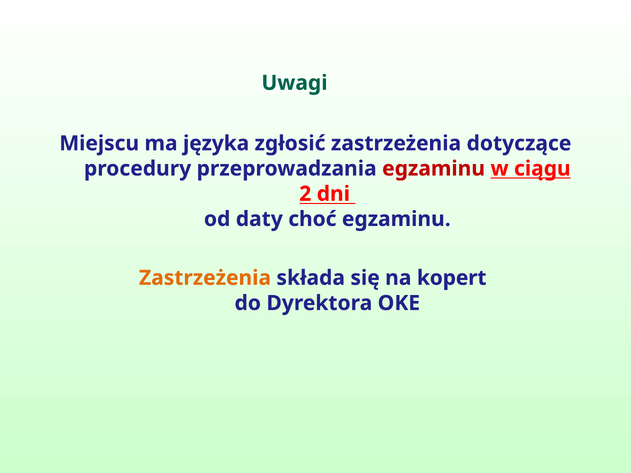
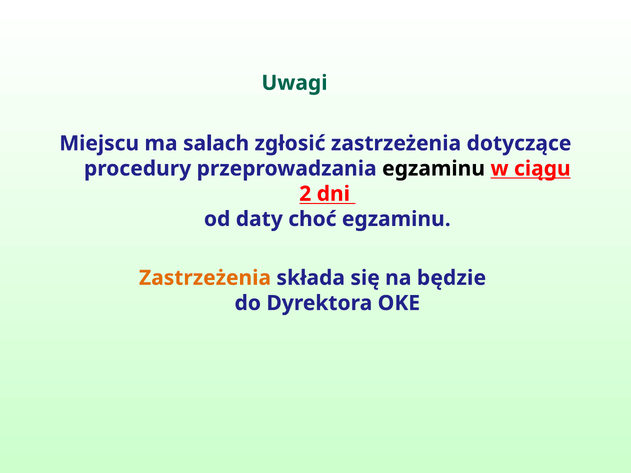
języka: języka -> salach (216, 143)
egzaminu colour: red -> black (434, 169)
kopert: kopert -> będzie (451, 278)
